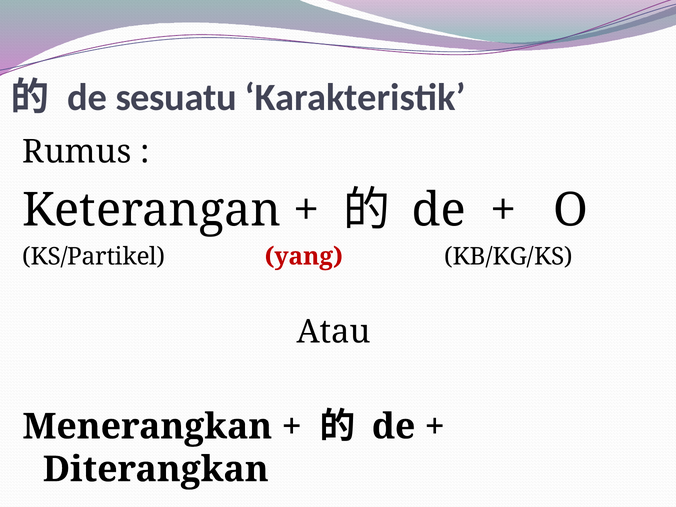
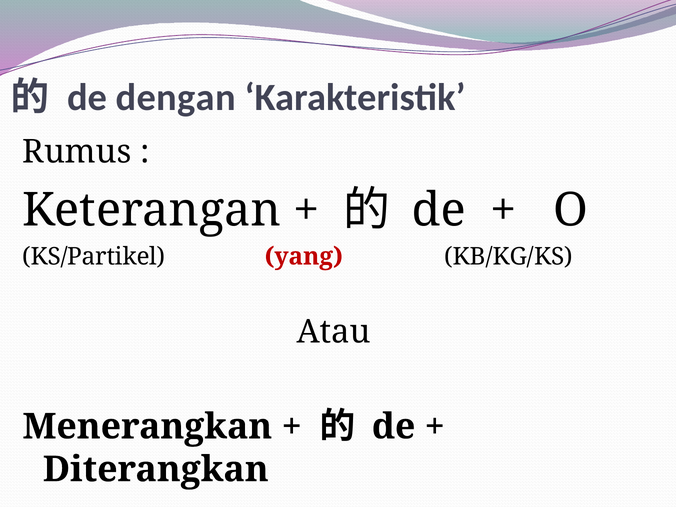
sesuatu: sesuatu -> dengan (176, 98)
